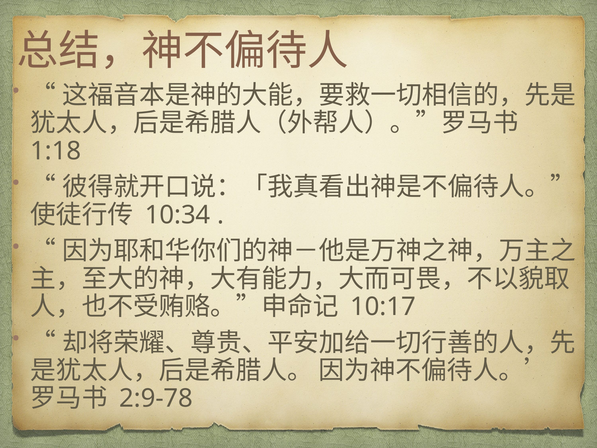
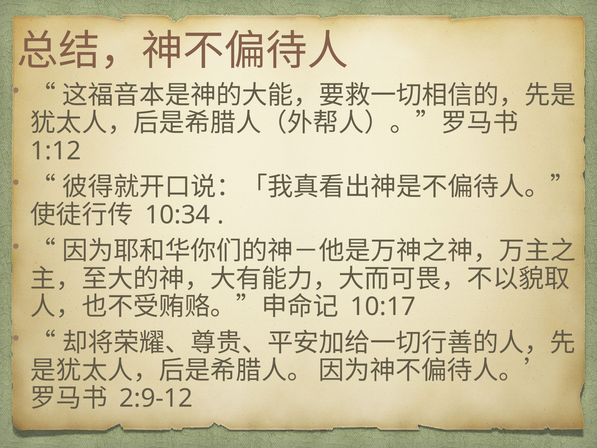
1:18: 1:18 -> 1:12 (56, 151)
2:9-78: 2:9-78 -> 2:9-12 (156, 398)
